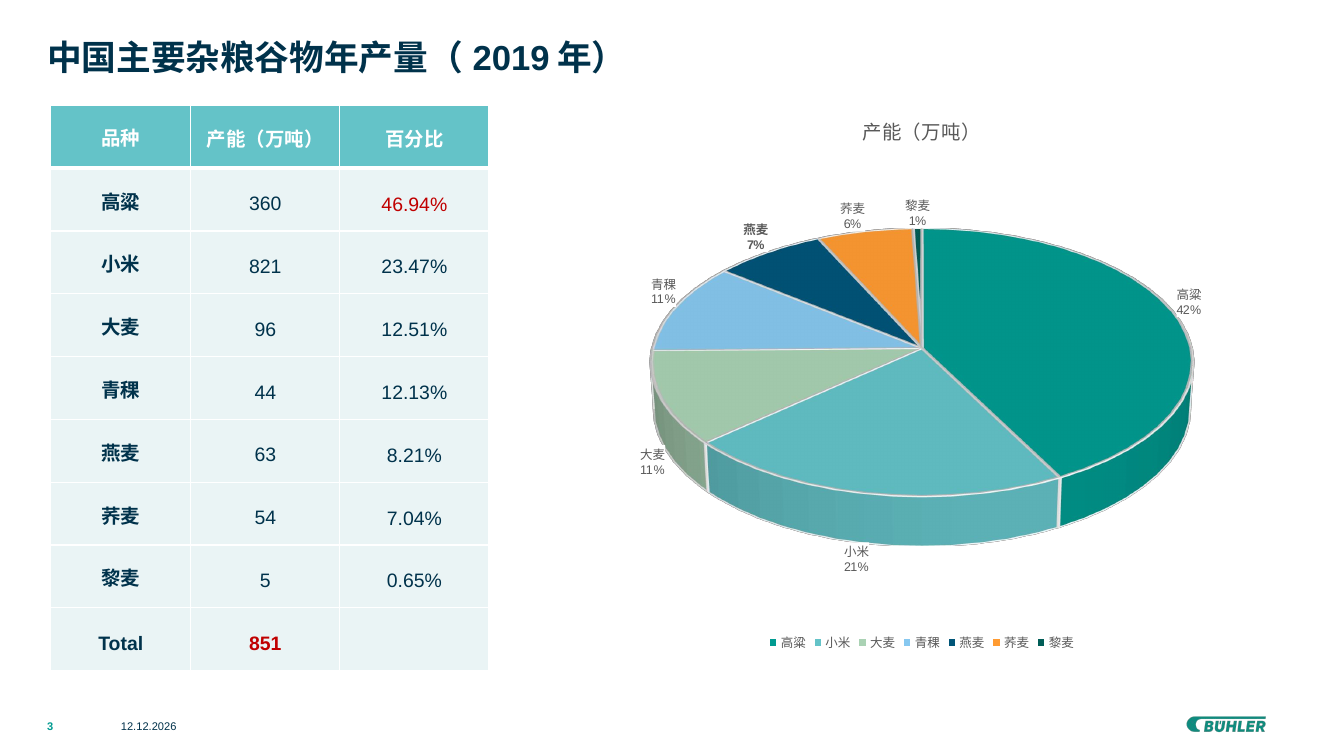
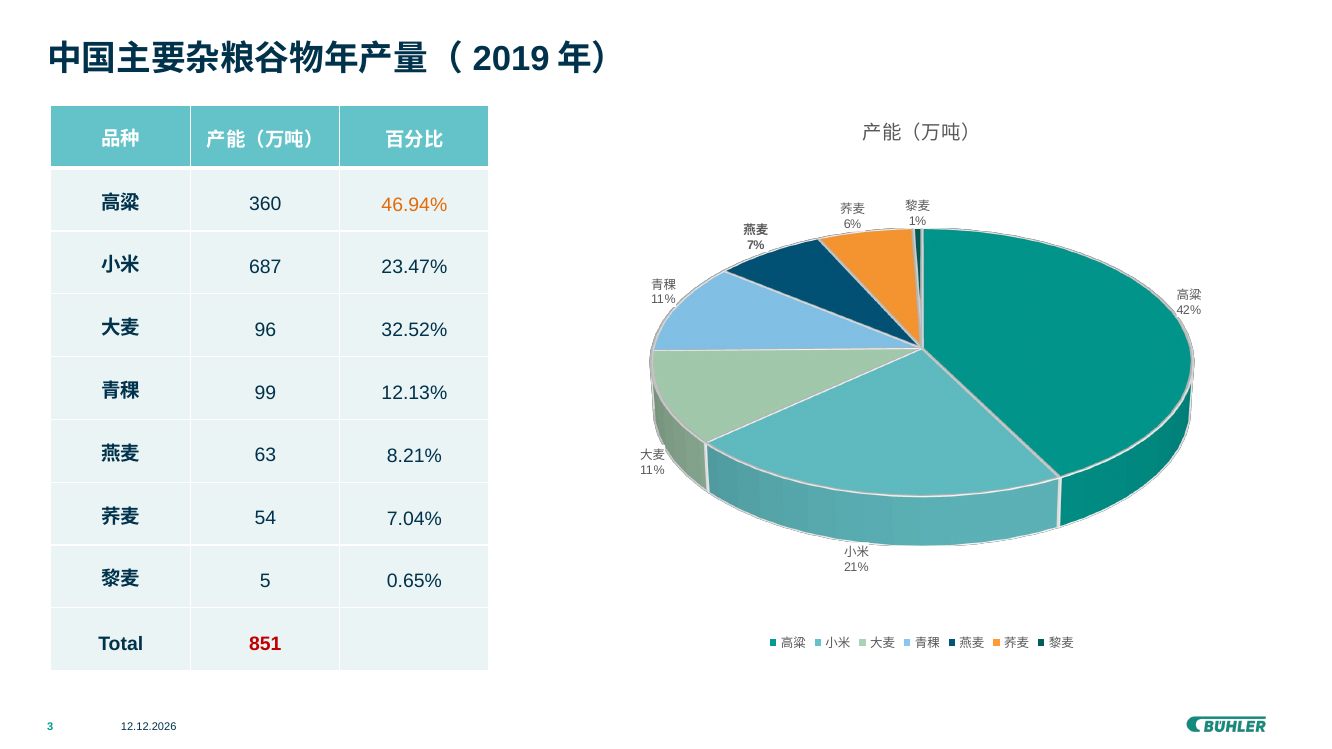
46.94% colour: red -> orange (414, 205)
821: 821 -> 687 (265, 267)
12.51%: 12.51% -> 32.52% (414, 330)
44: 44 -> 99 (265, 393)
